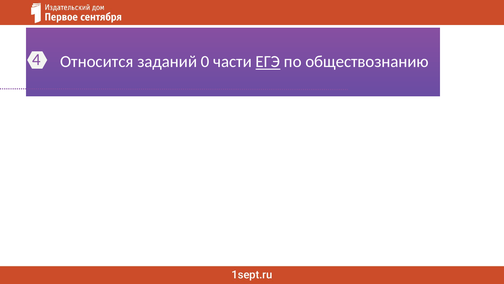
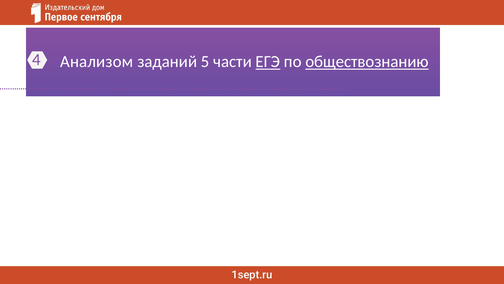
Относится: Относится -> Анализом (97, 62)
0: 0 -> 5 (205, 62)
обществознанию underline: none -> present (367, 62)
